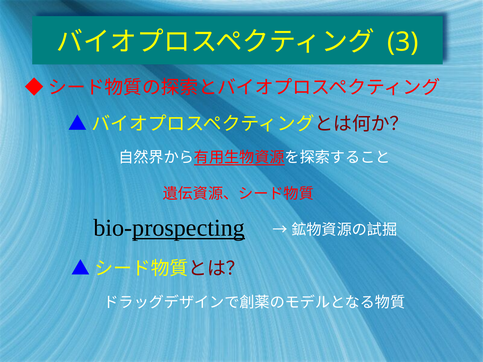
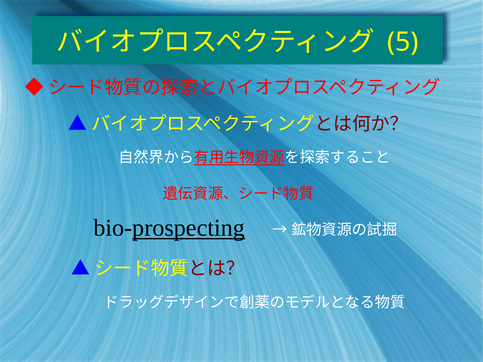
3: 3 -> 5 (403, 42)
